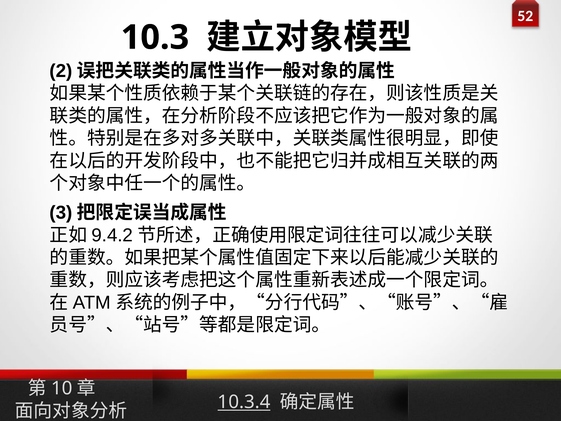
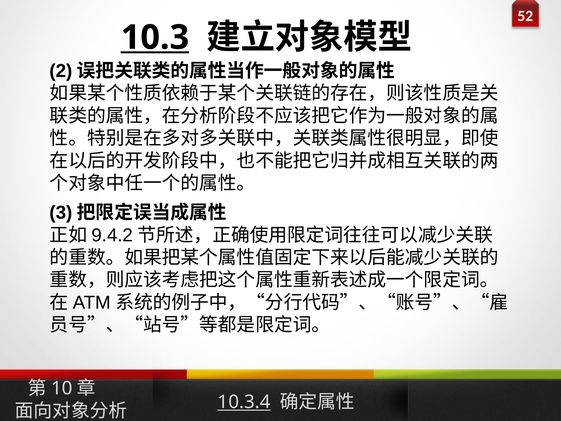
10.3 underline: none -> present (155, 37)
